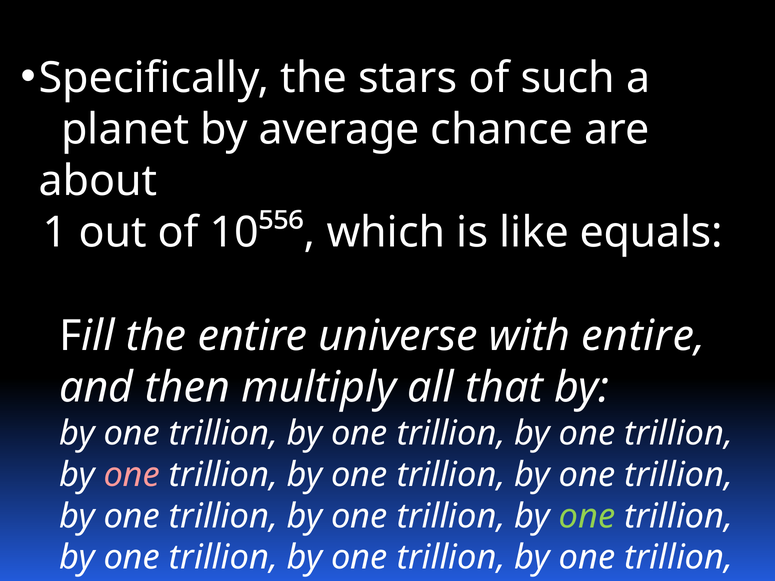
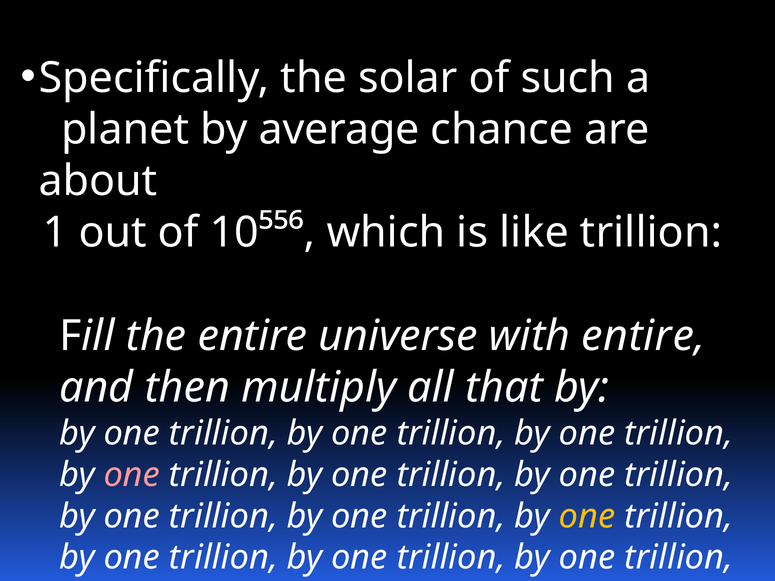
stars: stars -> solar (408, 78)
like equals: equals -> trillion (651, 233)
one colour: light green -> yellow (587, 516)
